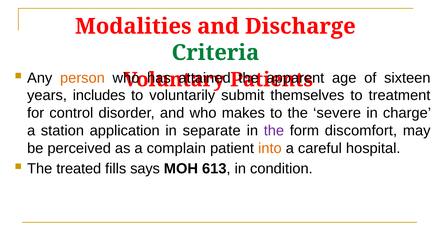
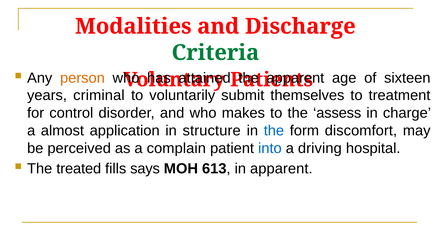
includes: includes -> criminal (99, 95)
severe: severe -> assess (337, 113)
station: station -> almost (62, 131)
separate: separate -> structure (212, 131)
the colour: purple -> blue (274, 131)
into colour: orange -> blue (270, 148)
careful: careful -> driving (320, 148)
in condition: condition -> apparent (281, 169)
